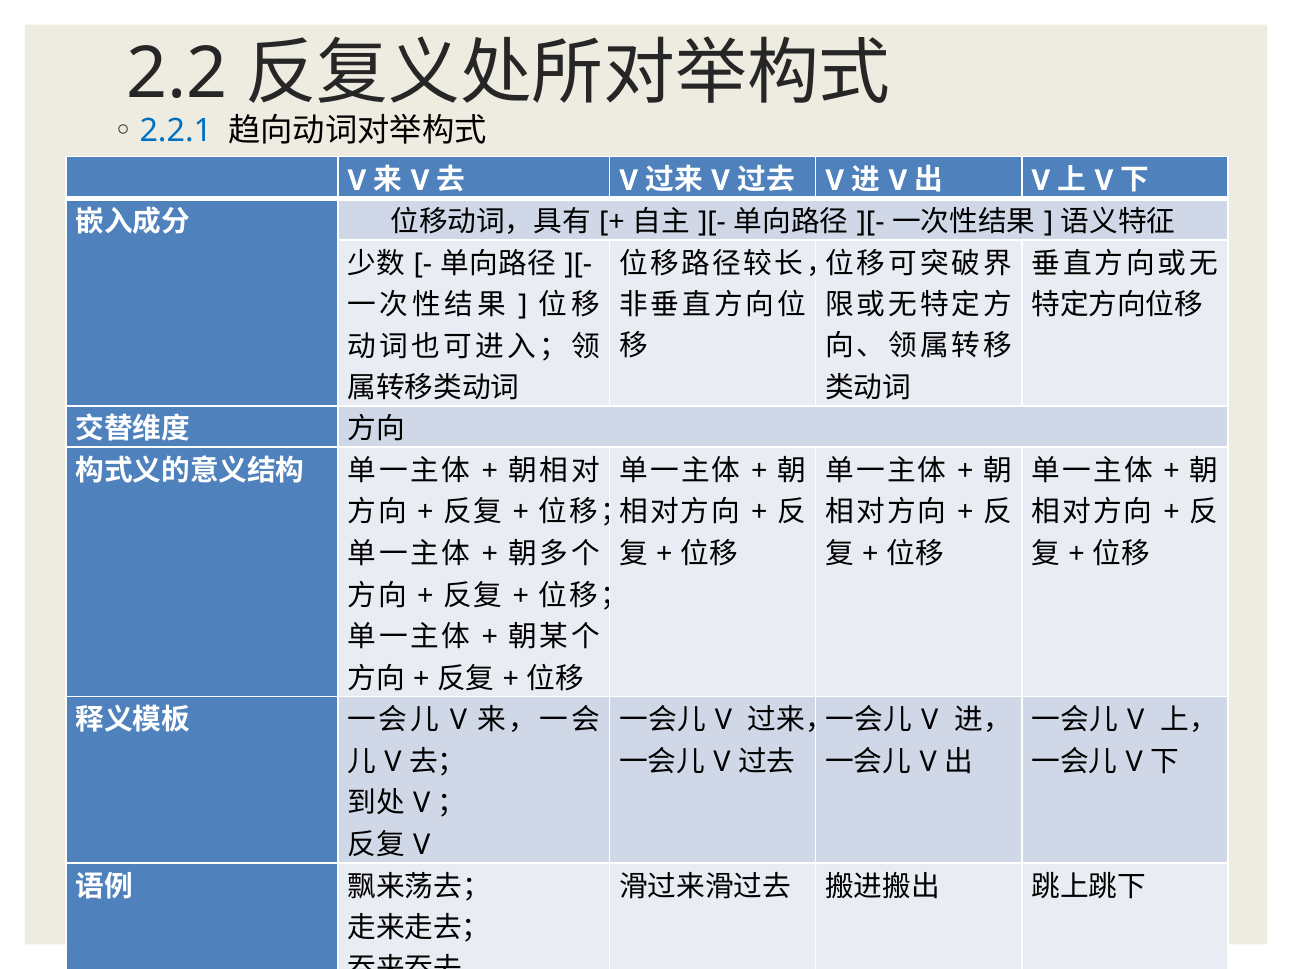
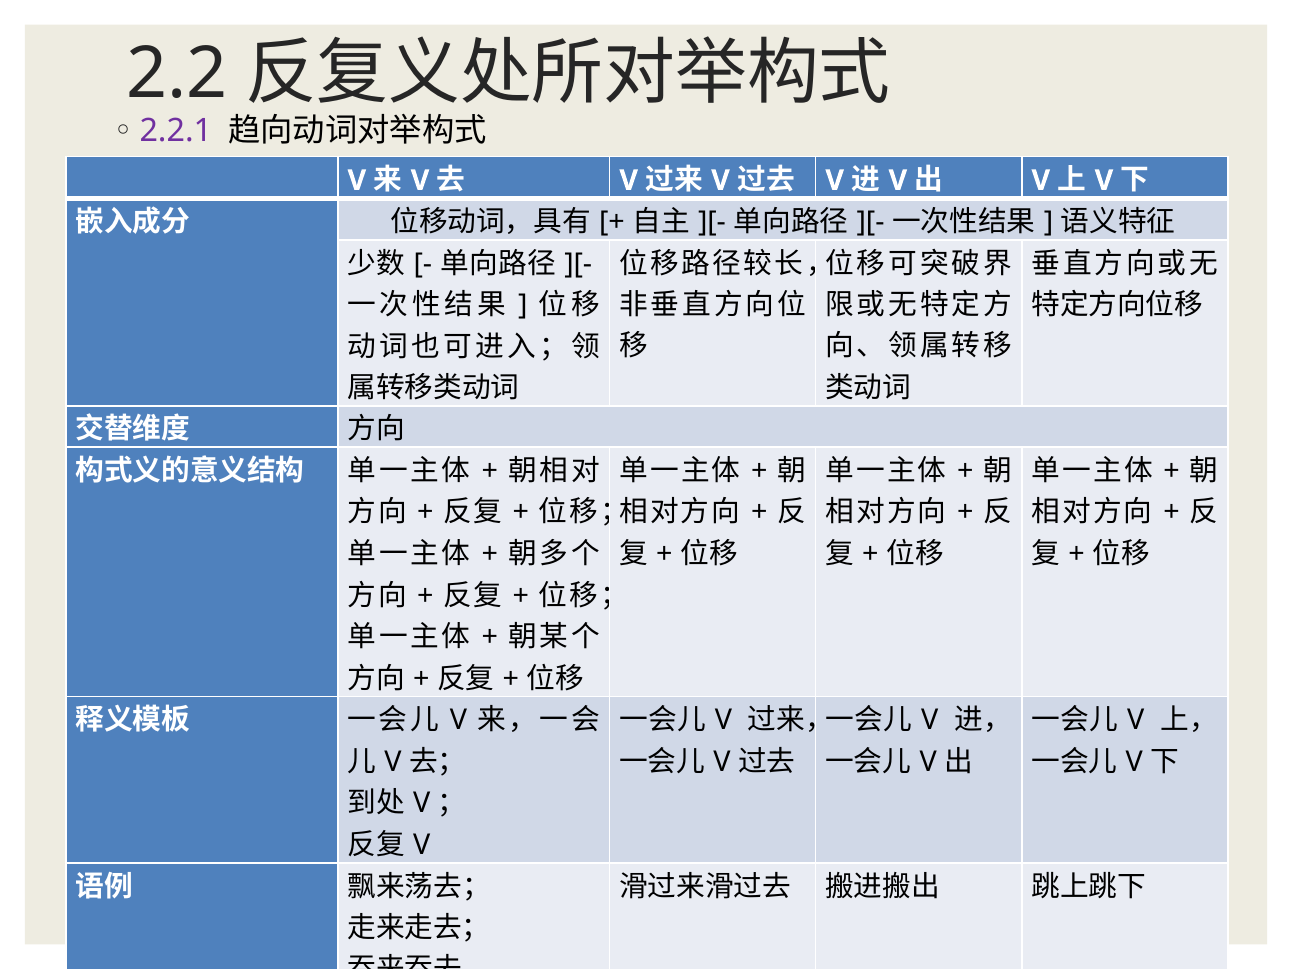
2.2.1 colour: blue -> purple (176, 131)
